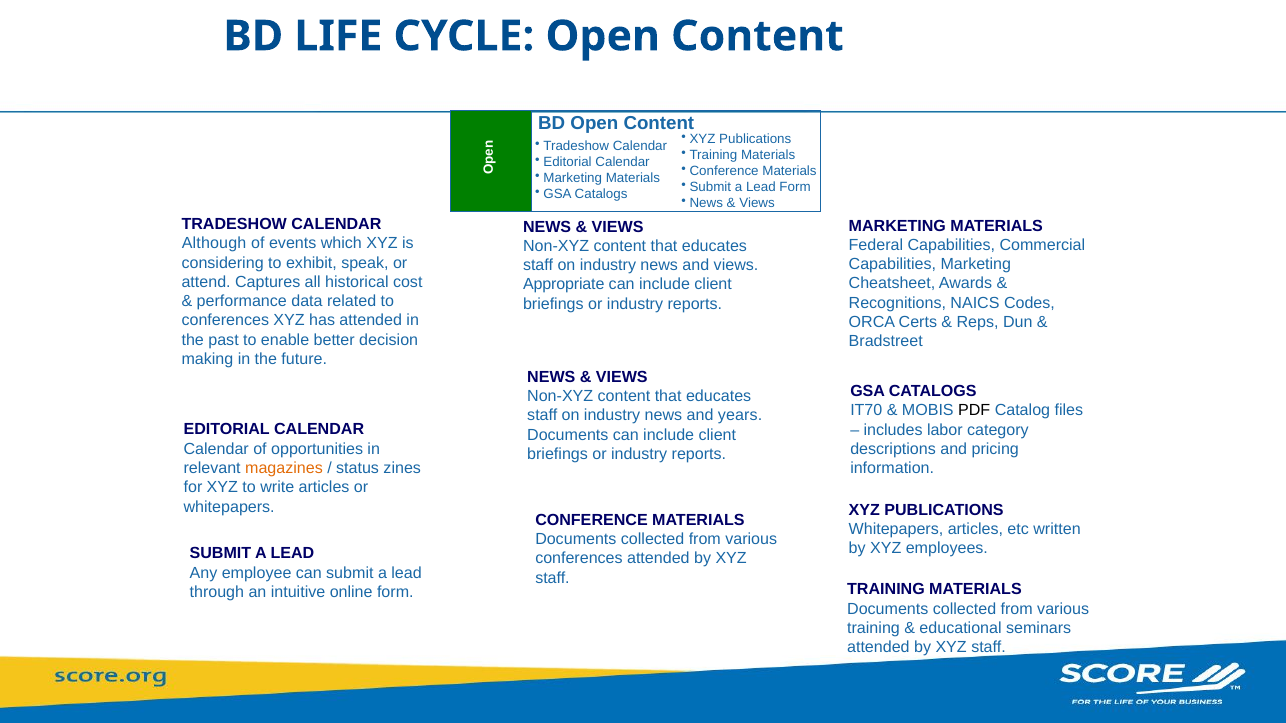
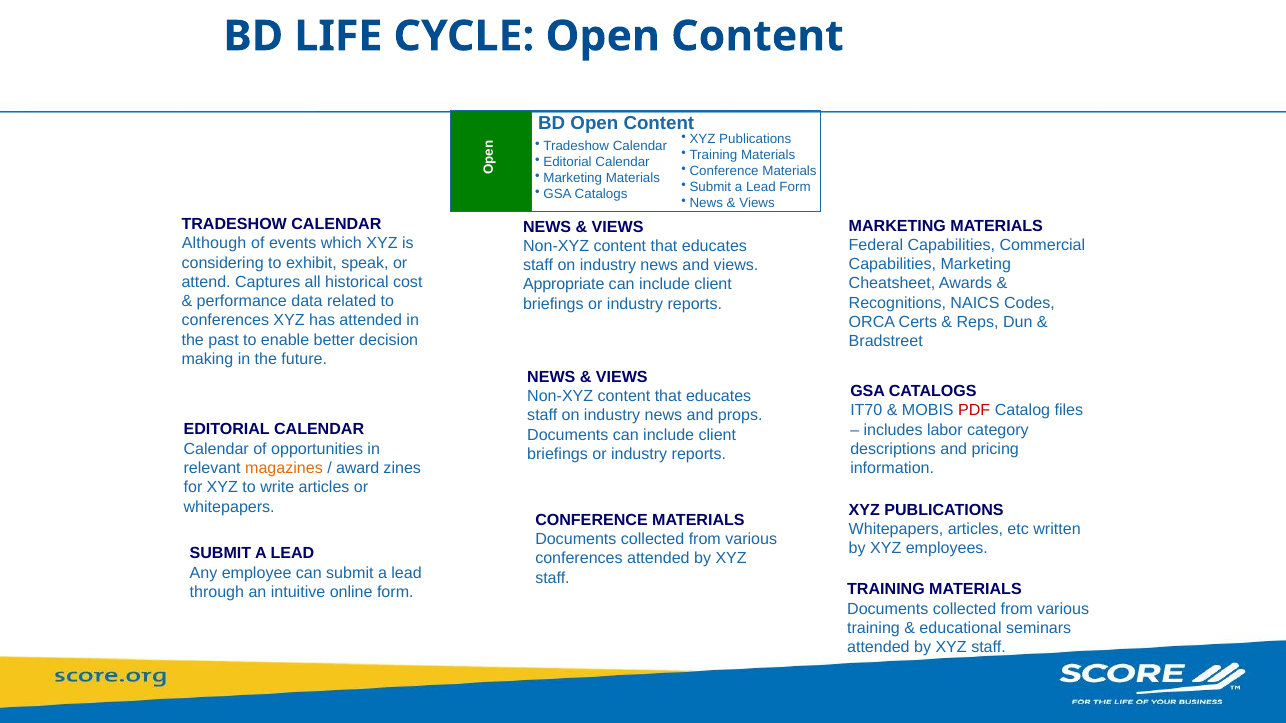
PDF colour: black -> red (974, 411)
years: years -> props (740, 416)
status: status -> award (358, 468)
